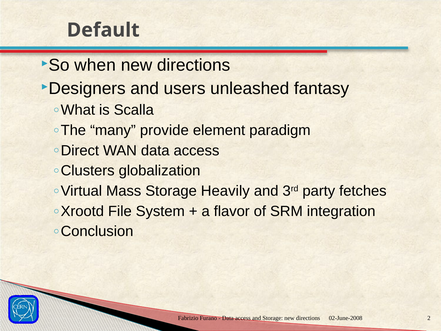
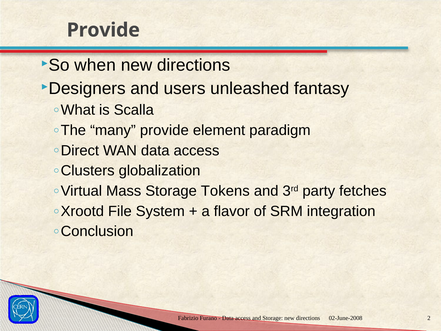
Default: Default -> Provide (103, 30)
Heavily: Heavily -> Tokens (225, 191)
